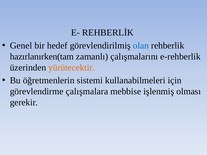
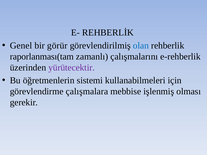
hedef: hedef -> görür (57, 46)
hazırlanırken(tam: hazırlanırken(tam -> raporlanması(tam (42, 57)
yürütecektir colour: orange -> purple (72, 68)
